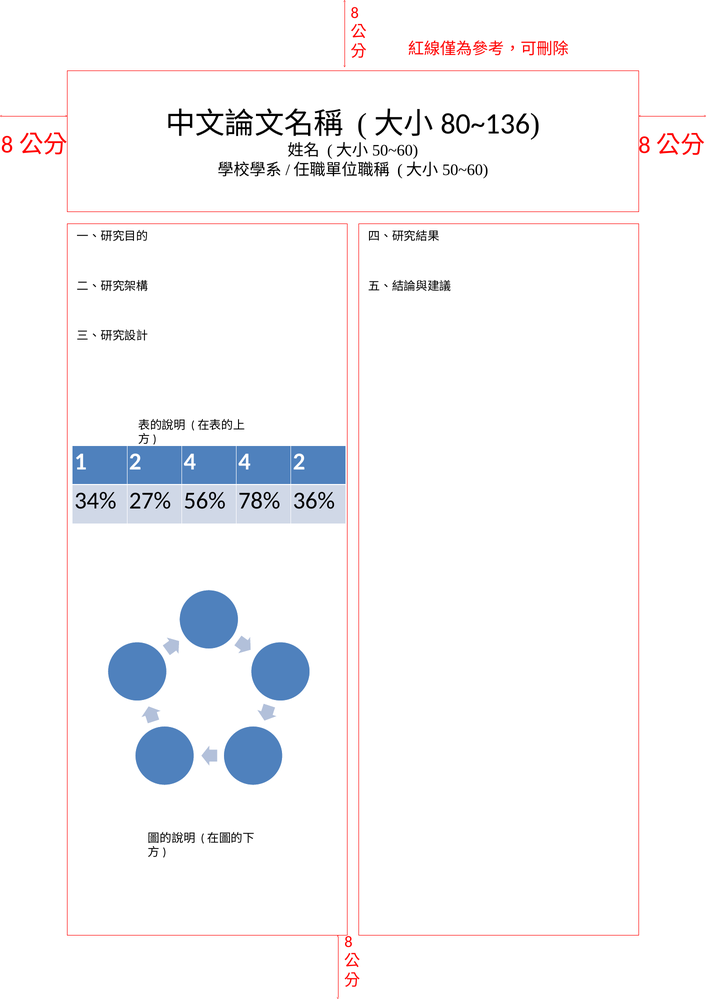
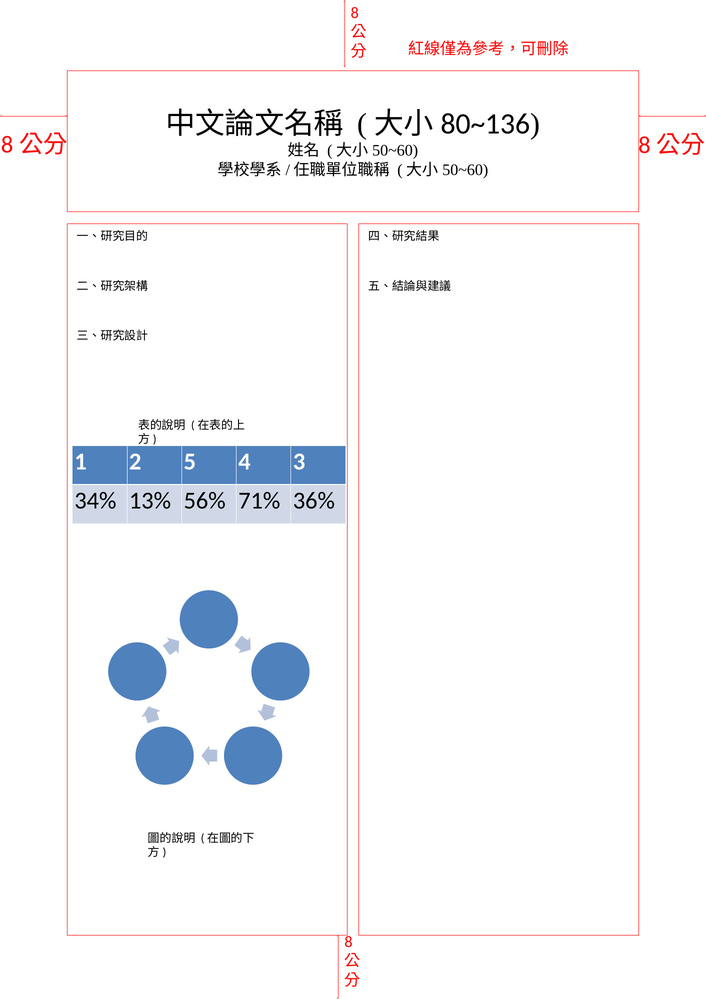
2 4: 4 -> 5 (190, 462)
4 2: 2 -> 3 (299, 462)
27%: 27% -> 13% (150, 500)
78%: 78% -> 71% (259, 500)
